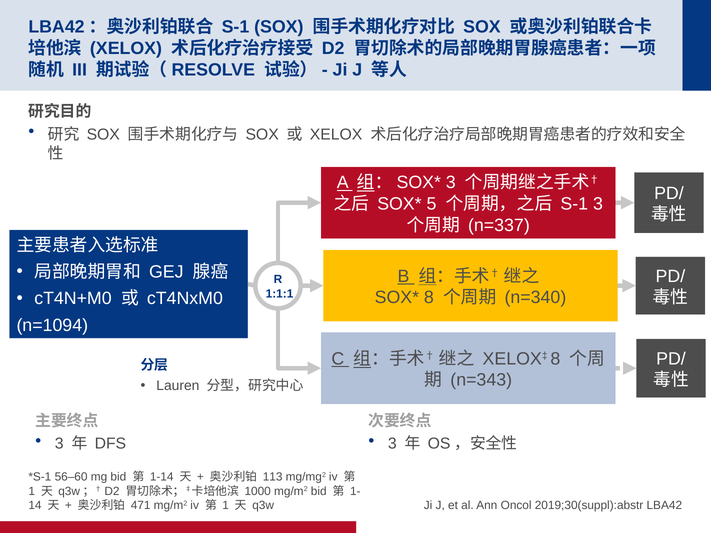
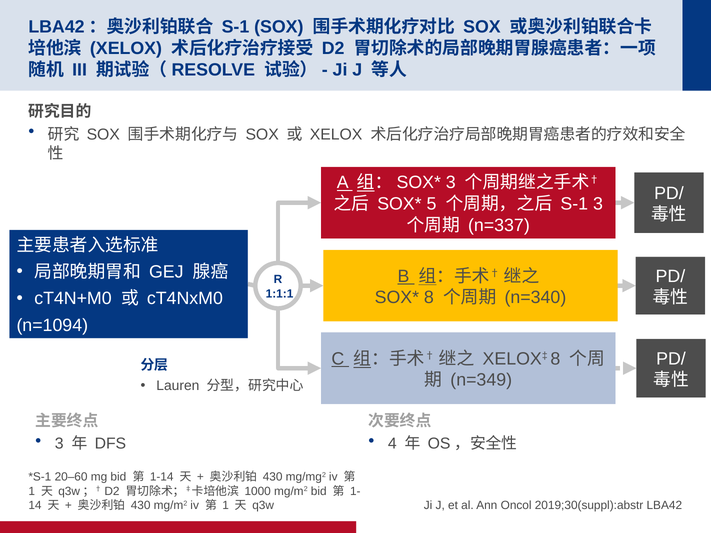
n=343: n=343 -> n=349 (481, 380)
3: 3 -> 4 (392, 444)
56–60: 56–60 -> 20–60 (71, 477)
113: 113 -> 430 (273, 477)
471: 471 -> 430 (141, 506)
